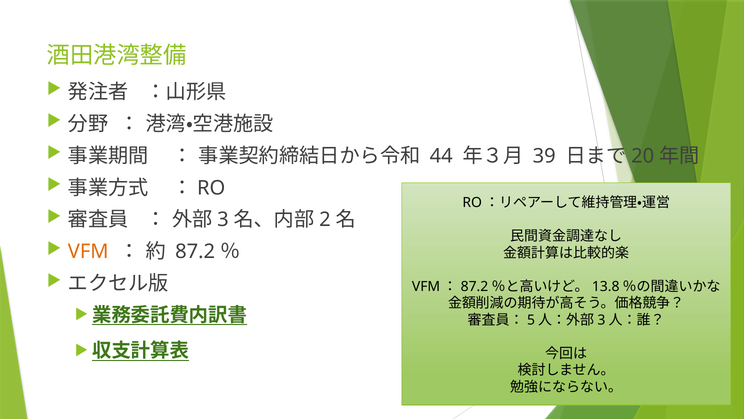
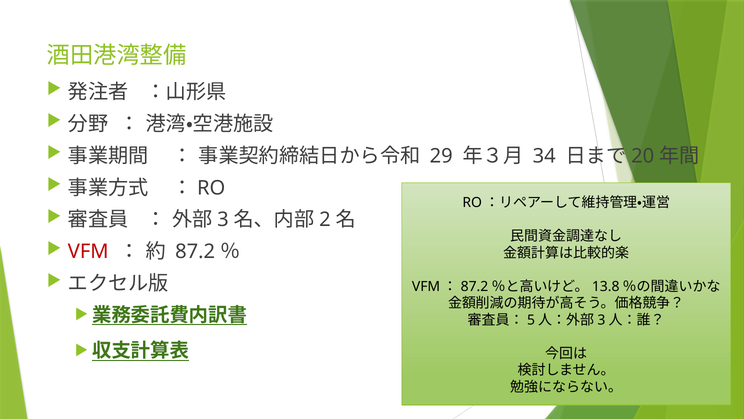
44: 44 -> 29 (441, 156)
39: 39 -> 34 (544, 156)
VFM colour: orange -> red (88, 251)
